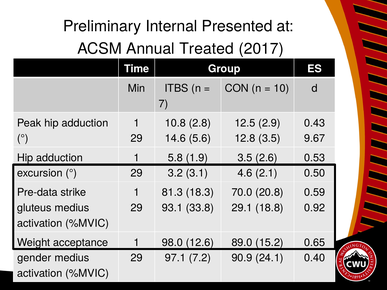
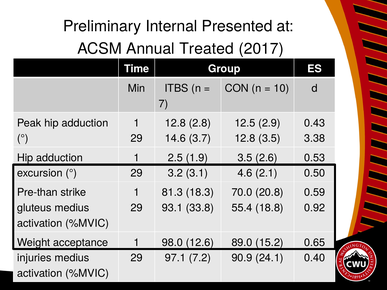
10.8: 10.8 -> 12.8 (175, 123)
5.6: 5.6 -> 3.7 (200, 139)
9.67: 9.67 -> 3.38 (315, 139)
5.8: 5.8 -> 2.5 (175, 158)
Pre-data: Pre-data -> Pre-than (37, 193)
29.1: 29.1 -> 55.4 (242, 208)
gender: gender -> injuries (34, 258)
